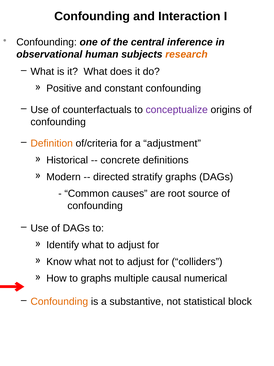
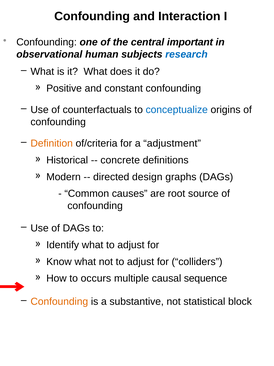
inference: inference -> important (190, 42)
research colour: orange -> blue (186, 54)
conceptualize colour: purple -> blue (177, 110)
stratify: stratify -> design (147, 177)
to graphs: graphs -> occurs (96, 278)
numerical: numerical -> sequence (206, 278)
